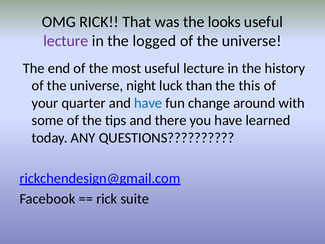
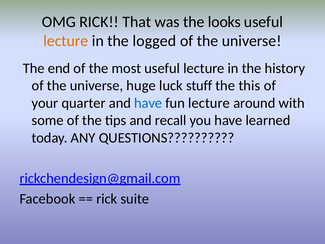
lecture colour: purple -> orange (66, 41)
night: night -> huge (141, 86)
than: than -> stuff (199, 86)
fun change: change -> lecture (209, 103)
there: there -> recall (171, 120)
